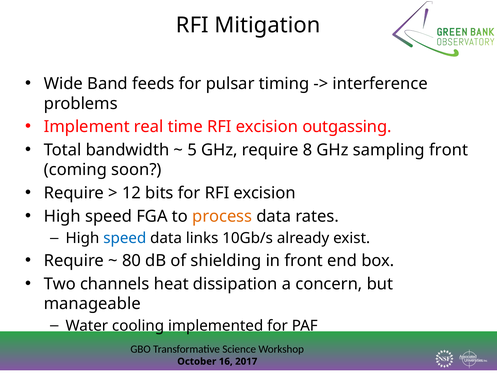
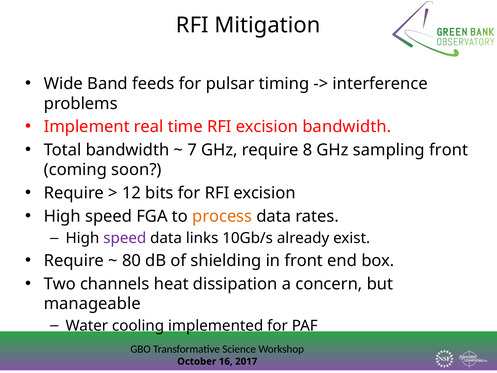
excision outgassing: outgassing -> bandwidth (347, 127)
5: 5 -> 7 (192, 150)
speed colour: blue -> purple (125, 238)
